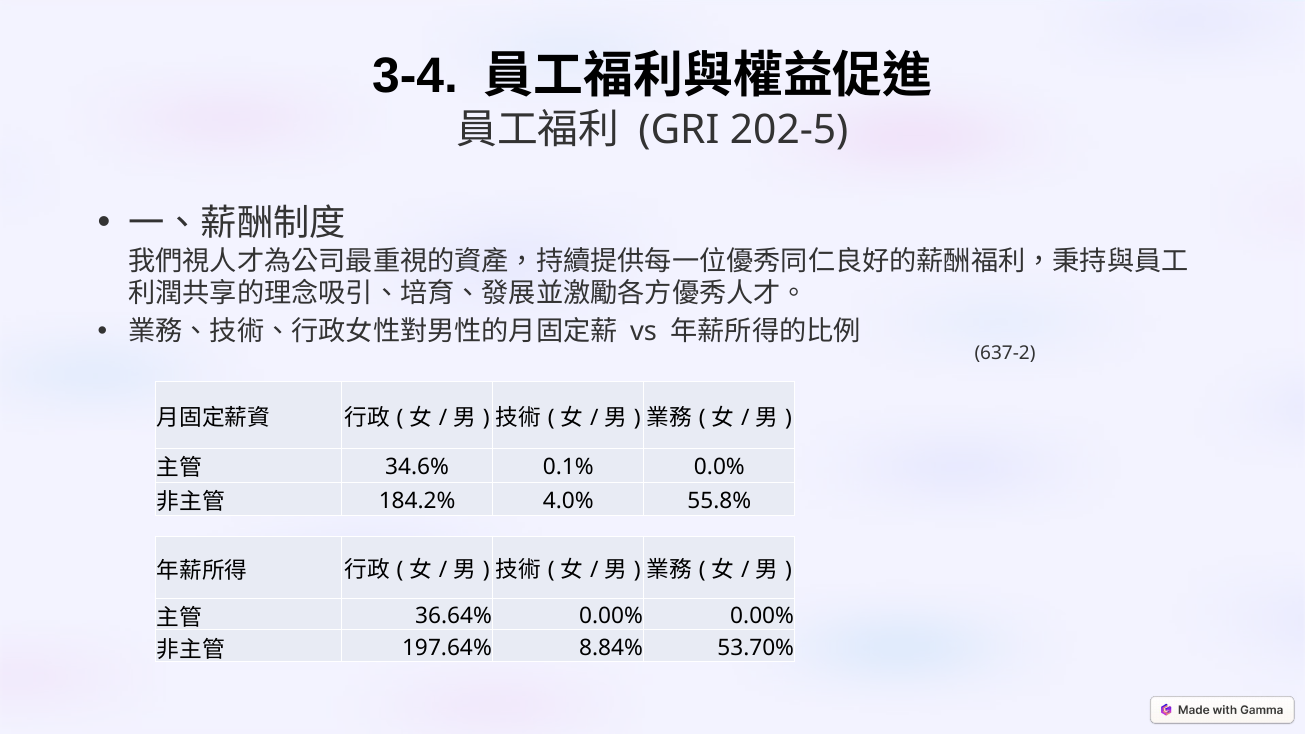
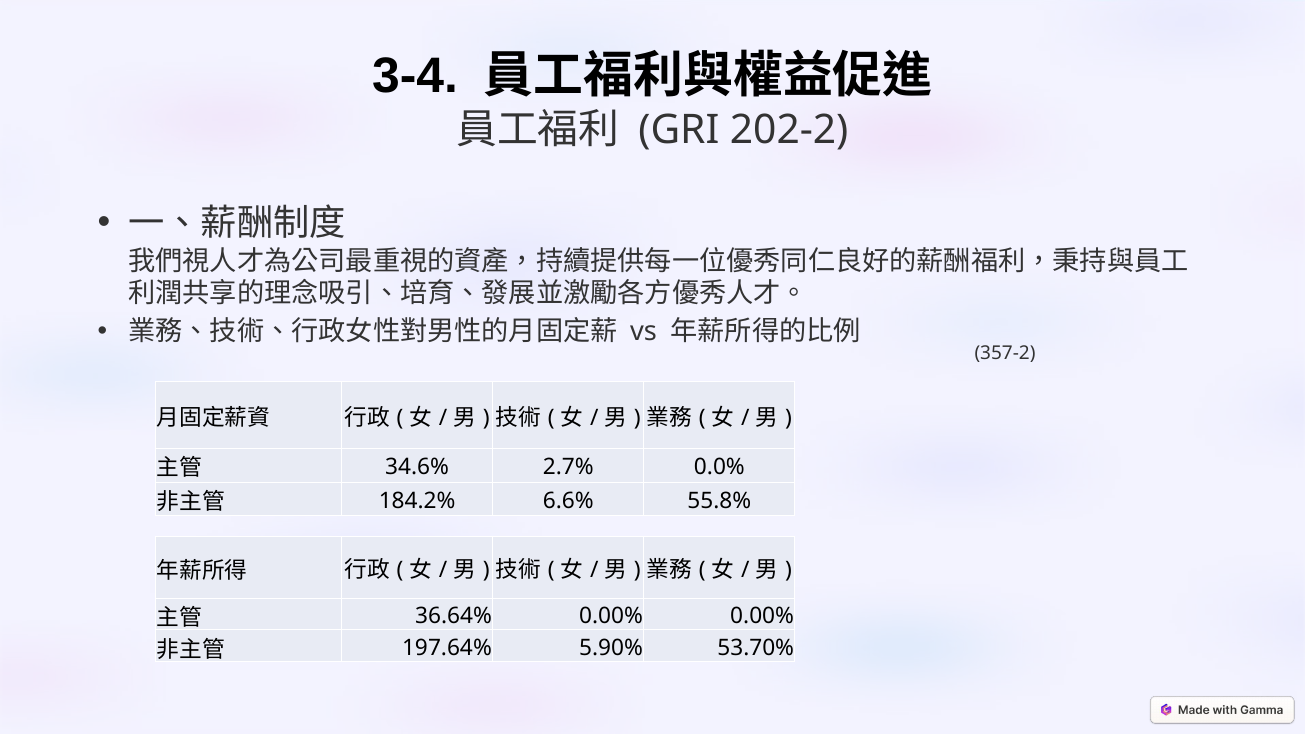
202-5: 202-5 -> 202-2 (789, 130)
637-2: 637-2 -> 357-2 (1005, 354)
0.1%: 0.1% -> 2.7% (568, 467)
4.0%: 4.0% -> 6.6% (568, 501)
8.84%: 8.84% -> 5.90% (611, 648)
